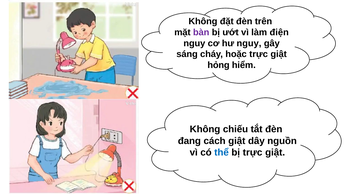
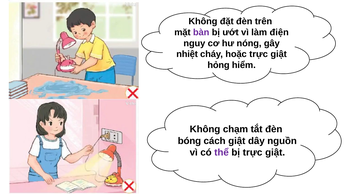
hư nguy: nguy -> nóng (249, 43)
sáng: sáng -> nhiệt (187, 54)
chiếu: chiếu -> chạm (236, 129)
đang: đang -> bóng (189, 141)
thể colour: blue -> purple (222, 153)
